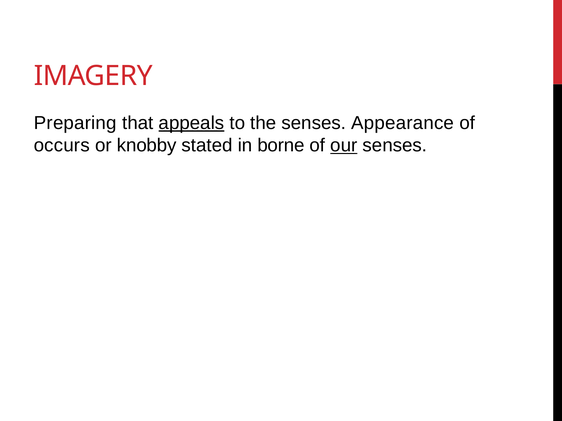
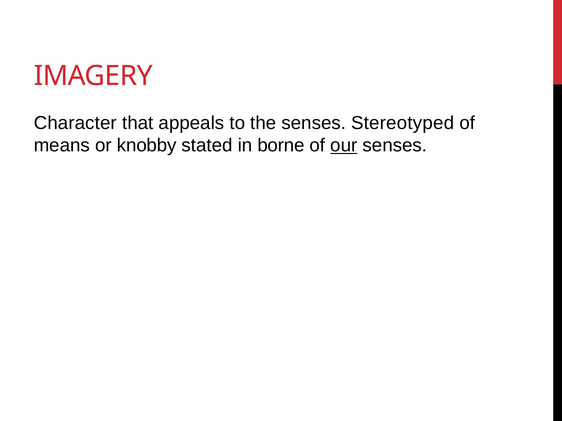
Preparing: Preparing -> Character (75, 123)
appeals underline: present -> none (191, 123)
Appearance: Appearance -> Stereotyped (403, 123)
occurs: occurs -> means (62, 146)
